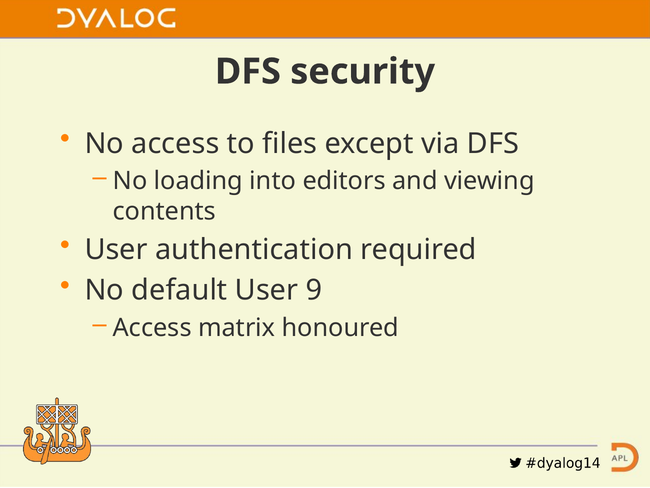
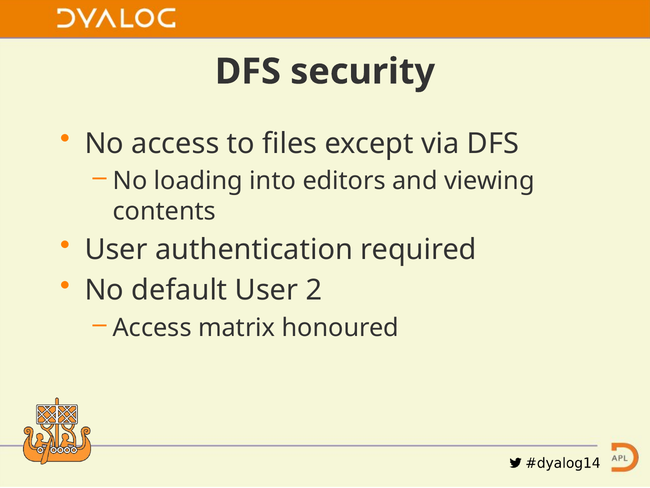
9: 9 -> 2 (314, 290)
